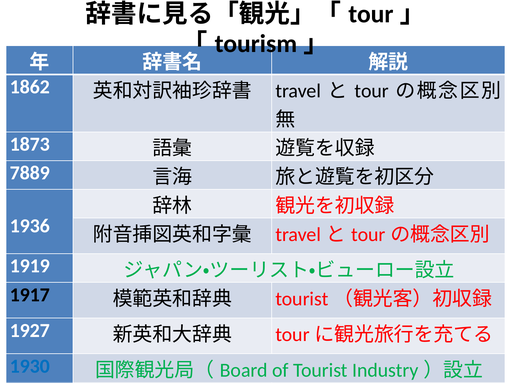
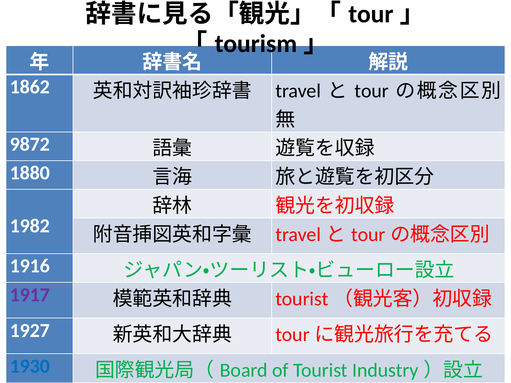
1873: 1873 -> 9872 (30, 144)
7889: 7889 -> 1880 (30, 173)
1936: 1936 -> 1982 (30, 226)
1919: 1919 -> 1916 (30, 266)
1917 colour: black -> purple (30, 295)
